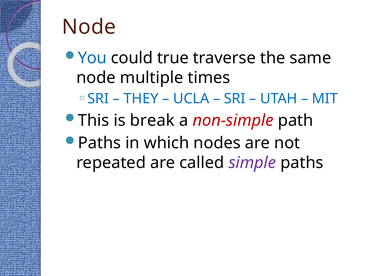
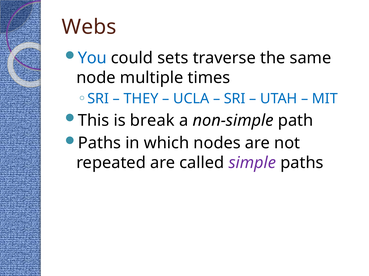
Node: Node -> Webs (89, 27)
true: true -> sets (173, 58)
non-simple colour: red -> black (233, 121)
